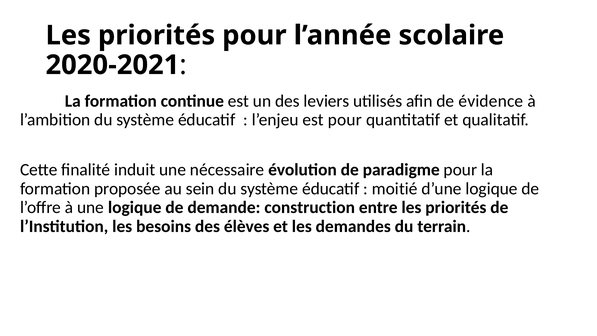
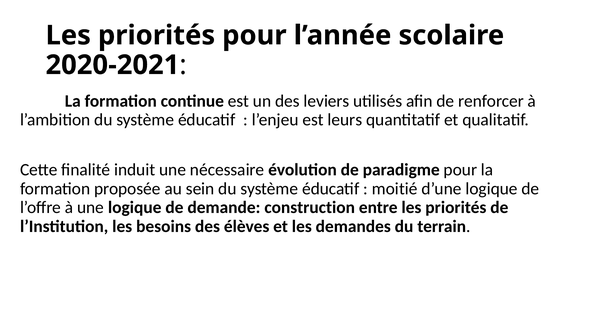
évidence: évidence -> renforcer (491, 101)
est pour: pour -> leurs (345, 120)
